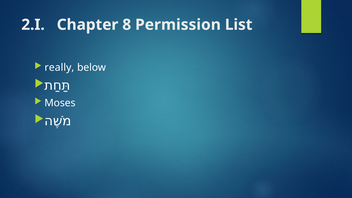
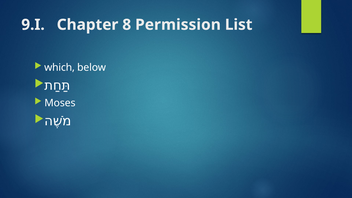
2.I: 2.I -> 9.I (33, 25)
really: really -> which (59, 67)
